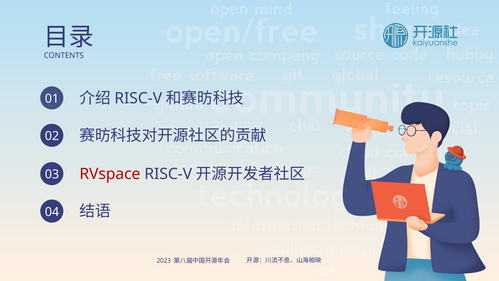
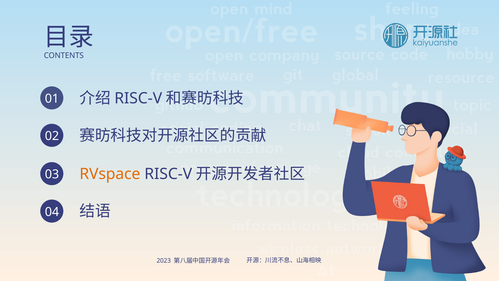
RVspace colour: red -> orange (110, 174)
